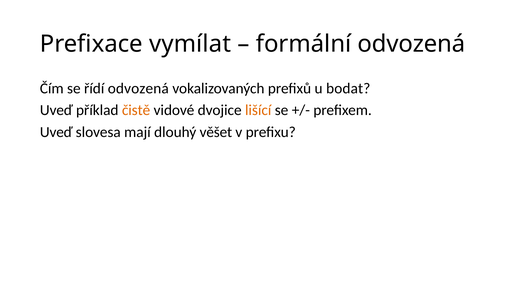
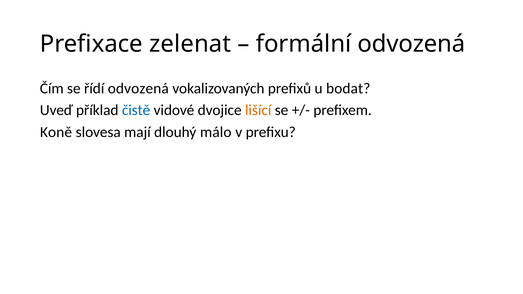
vymílat: vymílat -> zelenat (190, 44)
čistě colour: orange -> blue (136, 110)
Uveď: Uveď -> Koně (56, 132)
věšet: věšet -> málo (216, 132)
